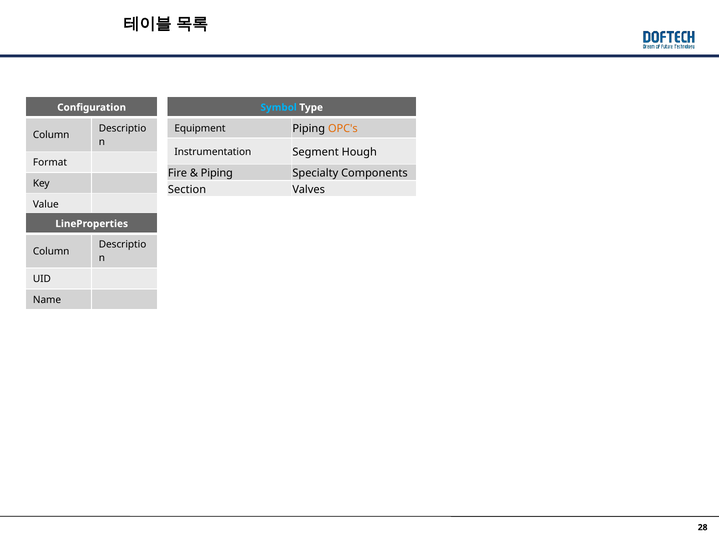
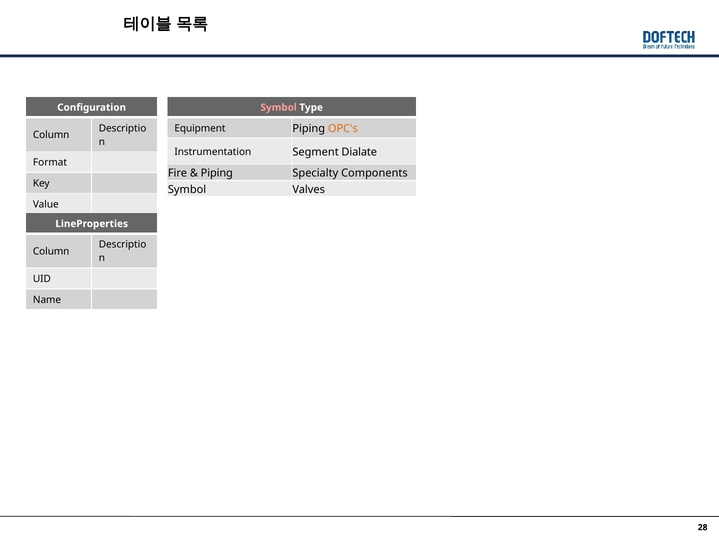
Symbol colour: light blue -> pink (279, 107)
Hough: Hough -> Dialate (359, 152)
Section: Section -> Symbol (187, 190)
